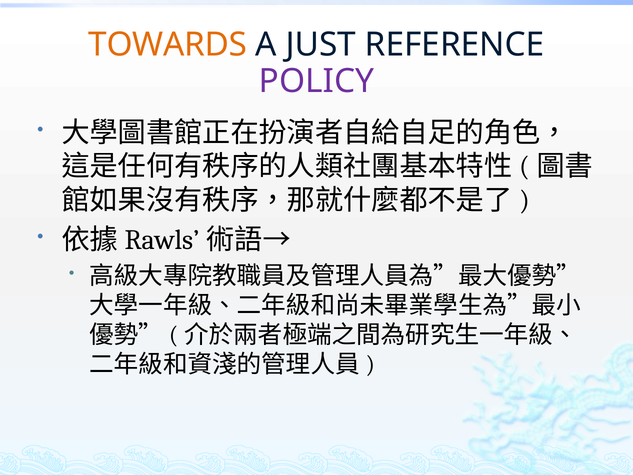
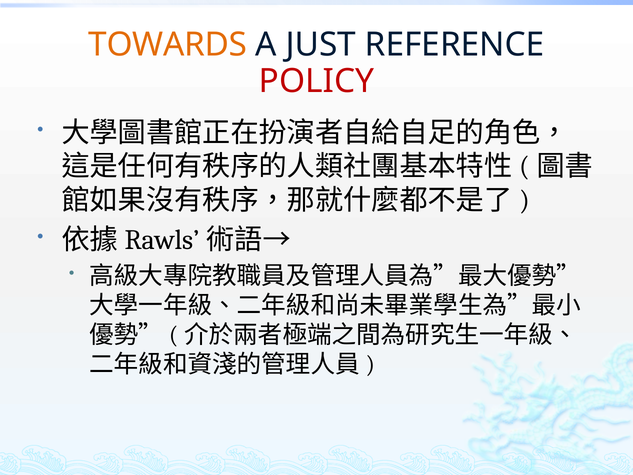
POLICY colour: purple -> red (316, 81)
